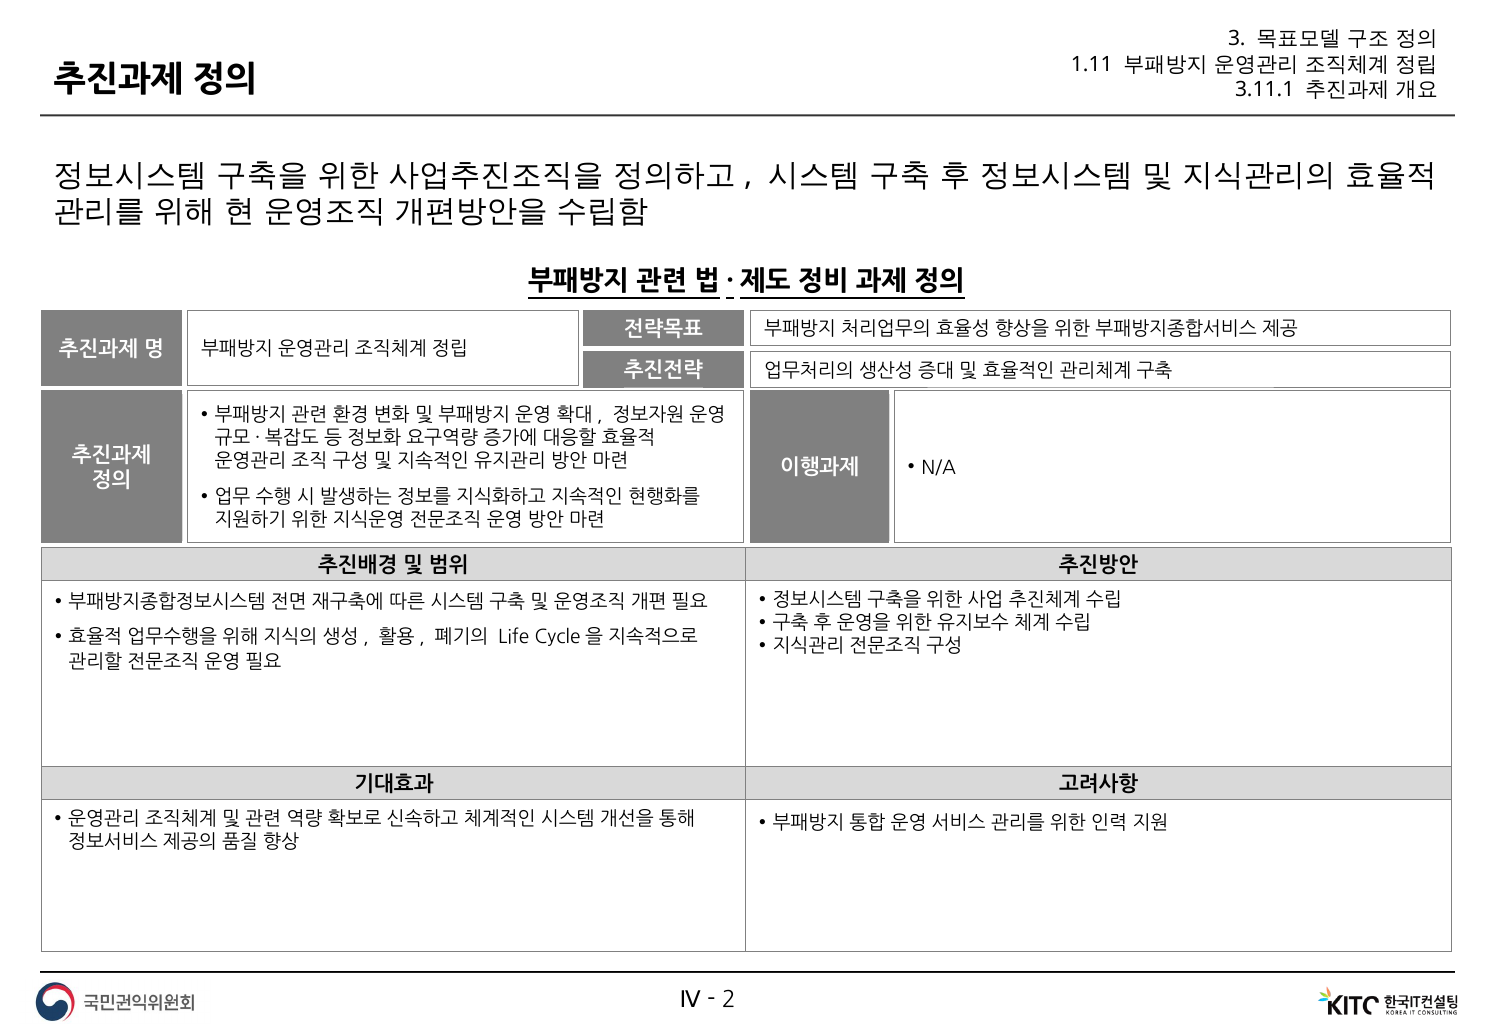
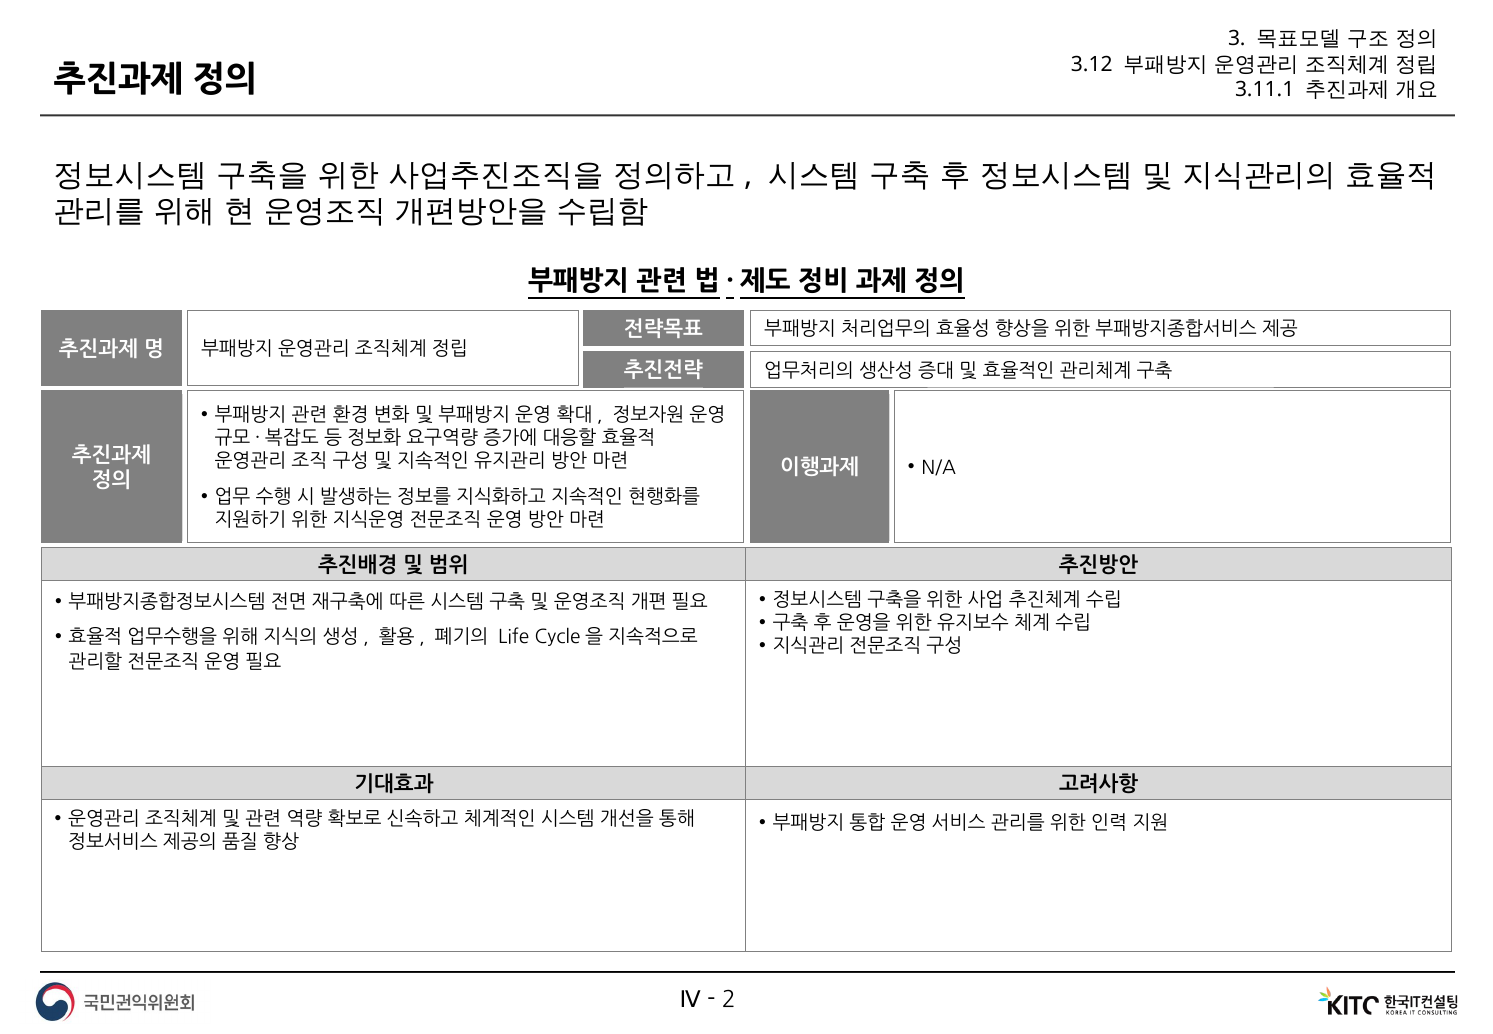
1.11: 1.11 -> 3.12 (1092, 64)
